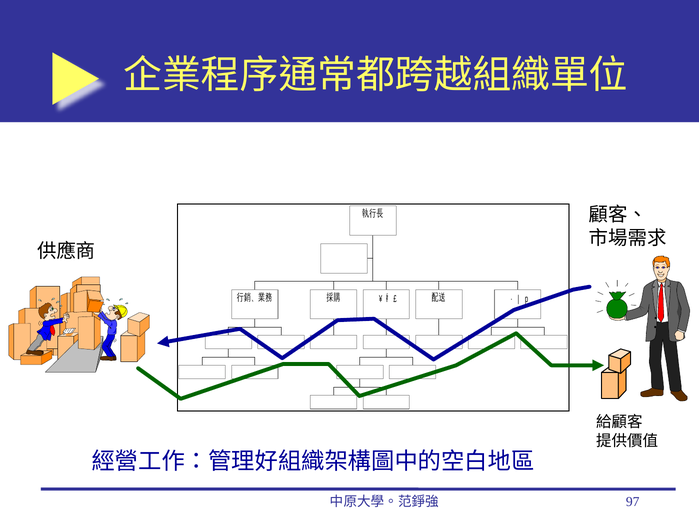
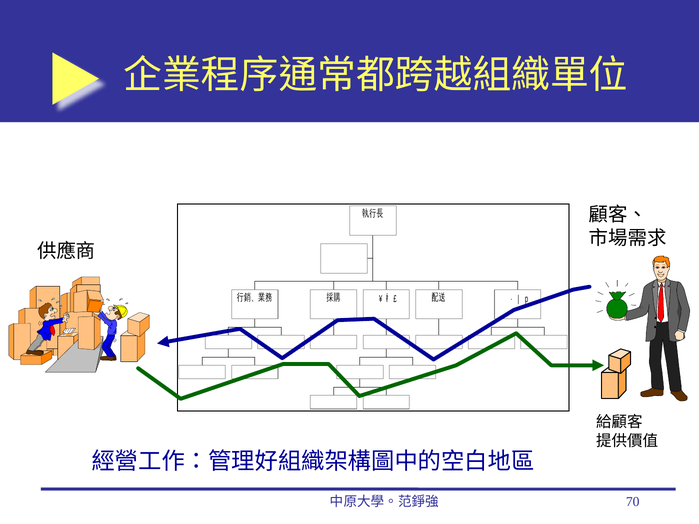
97: 97 -> 70 (633, 502)
